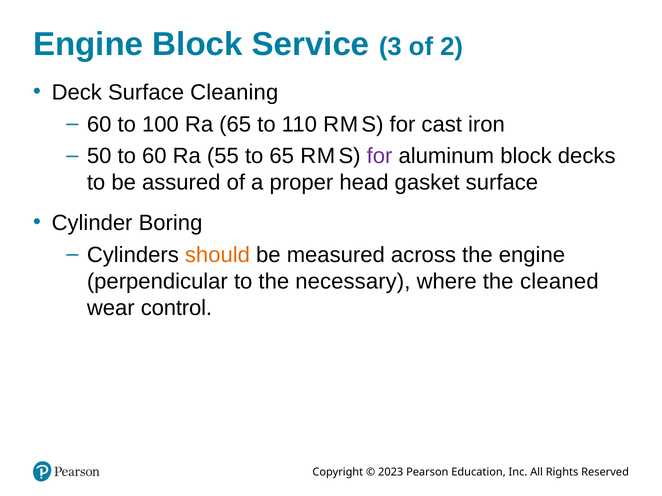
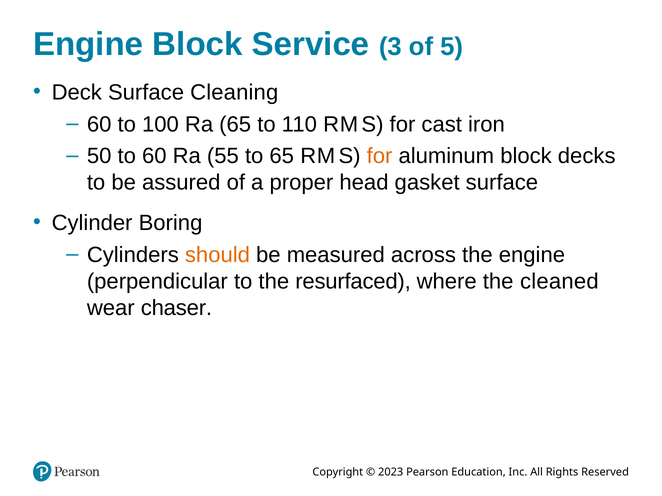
2: 2 -> 5 (452, 47)
for colour: purple -> orange (380, 156)
necessary: necessary -> resurfaced (353, 282)
control: control -> chaser (176, 308)
